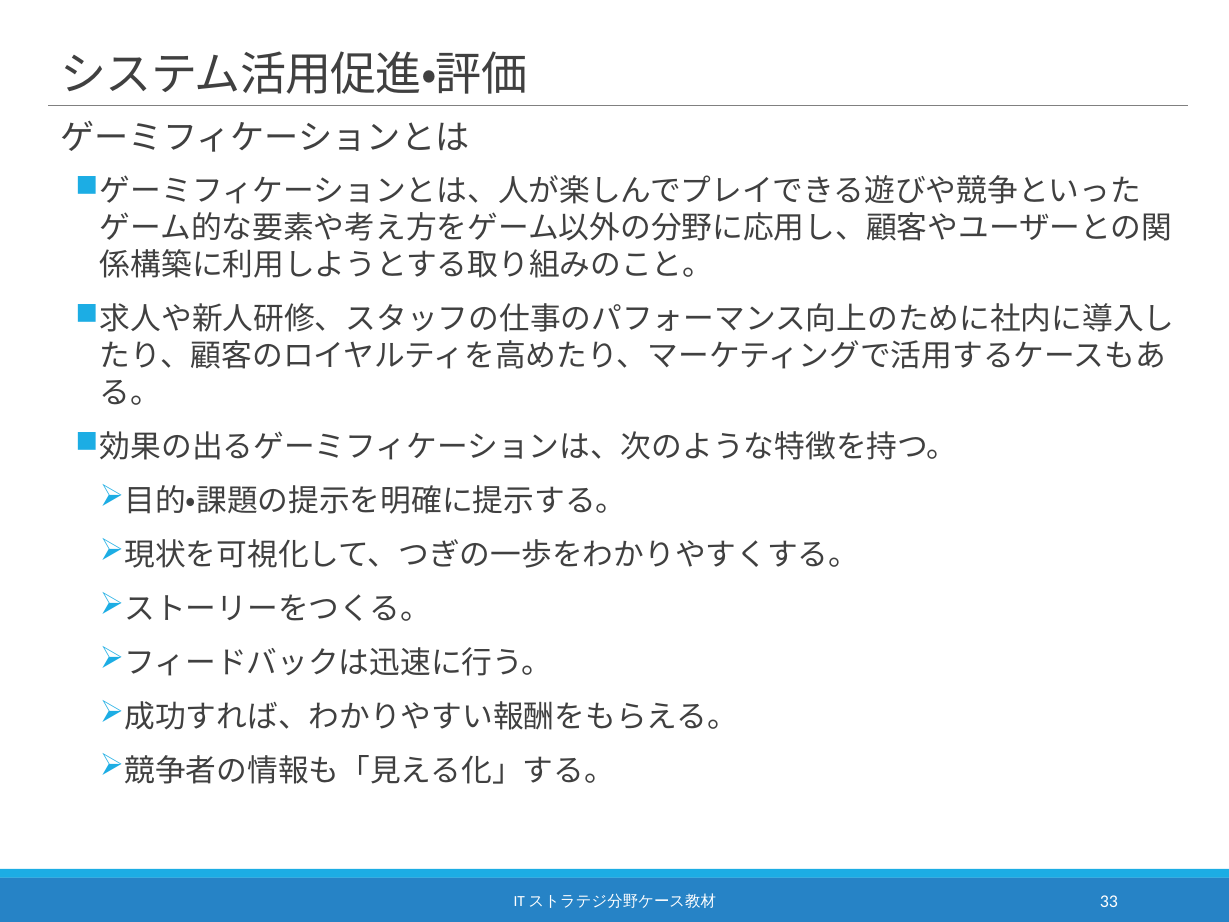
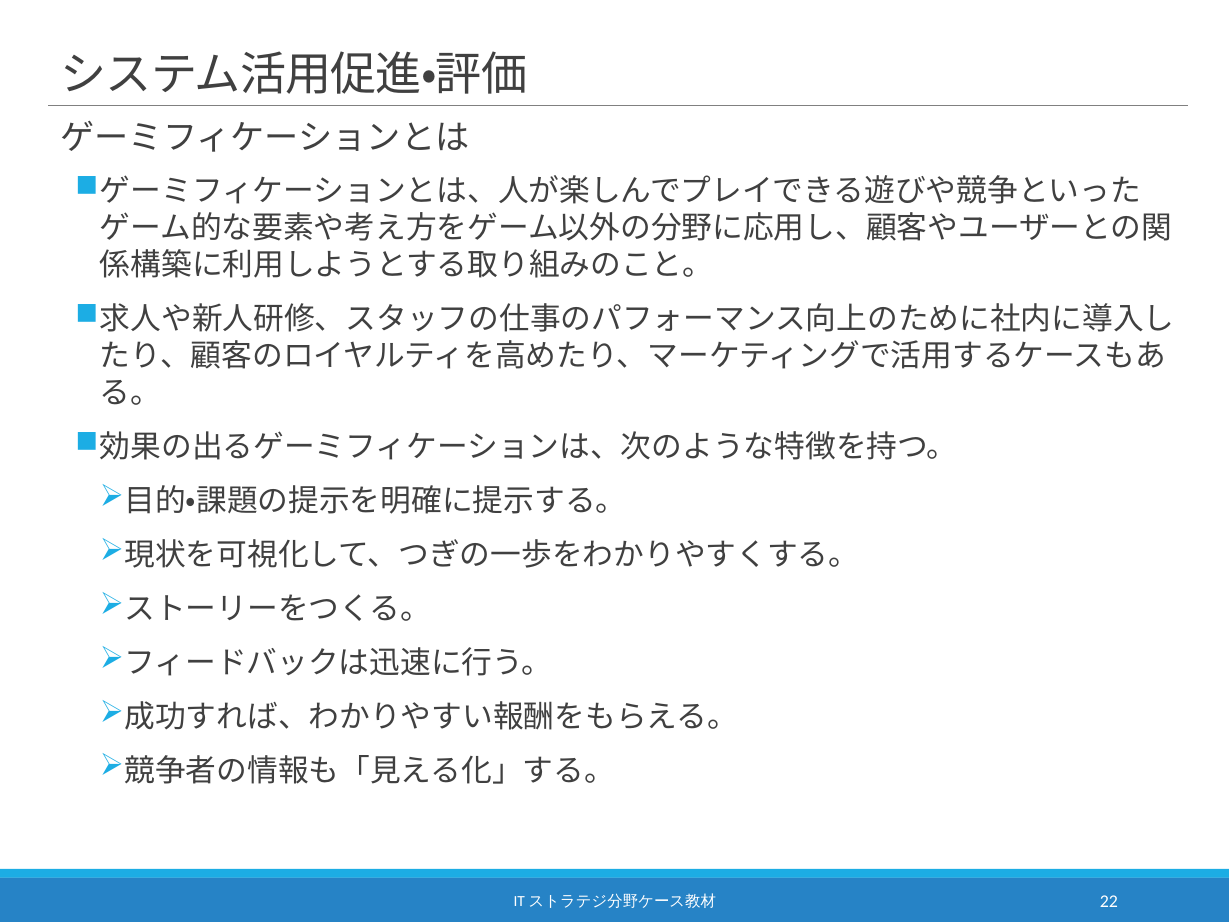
33: 33 -> 22 (1109, 901)
